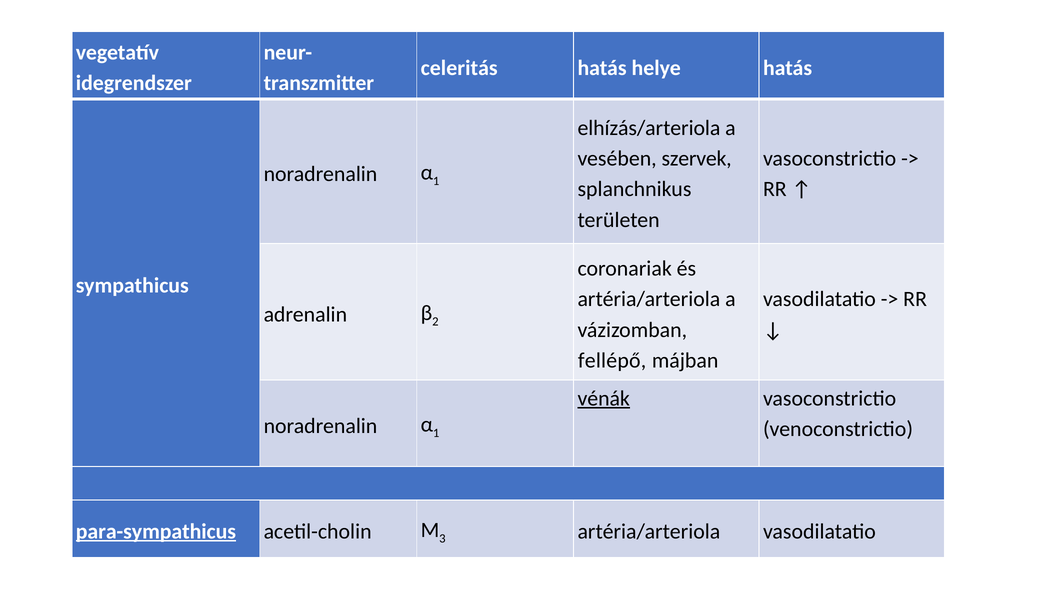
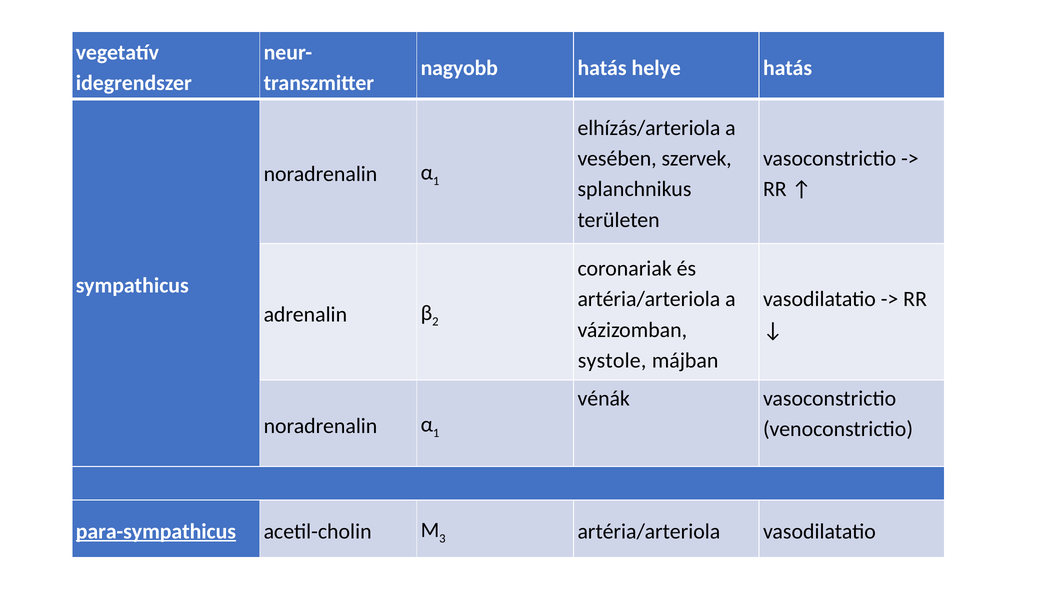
celeritás: celeritás -> nagyobb (459, 68)
fellépő: fellépő -> systole (612, 360)
vénák underline: present -> none (604, 398)
